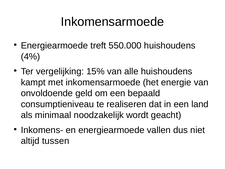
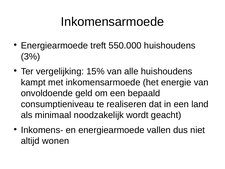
4%: 4% -> 3% (30, 56)
tussen: tussen -> wonen (56, 141)
